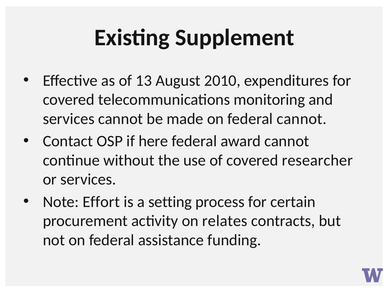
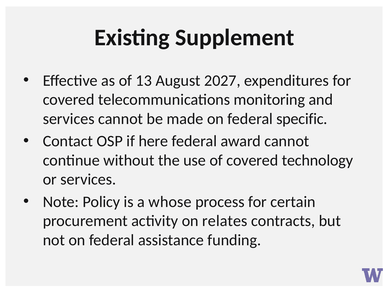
2010: 2010 -> 2027 (222, 81)
federal cannot: cannot -> specific (302, 119)
researcher: researcher -> technology (317, 161)
Effort: Effort -> Policy (101, 202)
setting: setting -> whose (170, 202)
